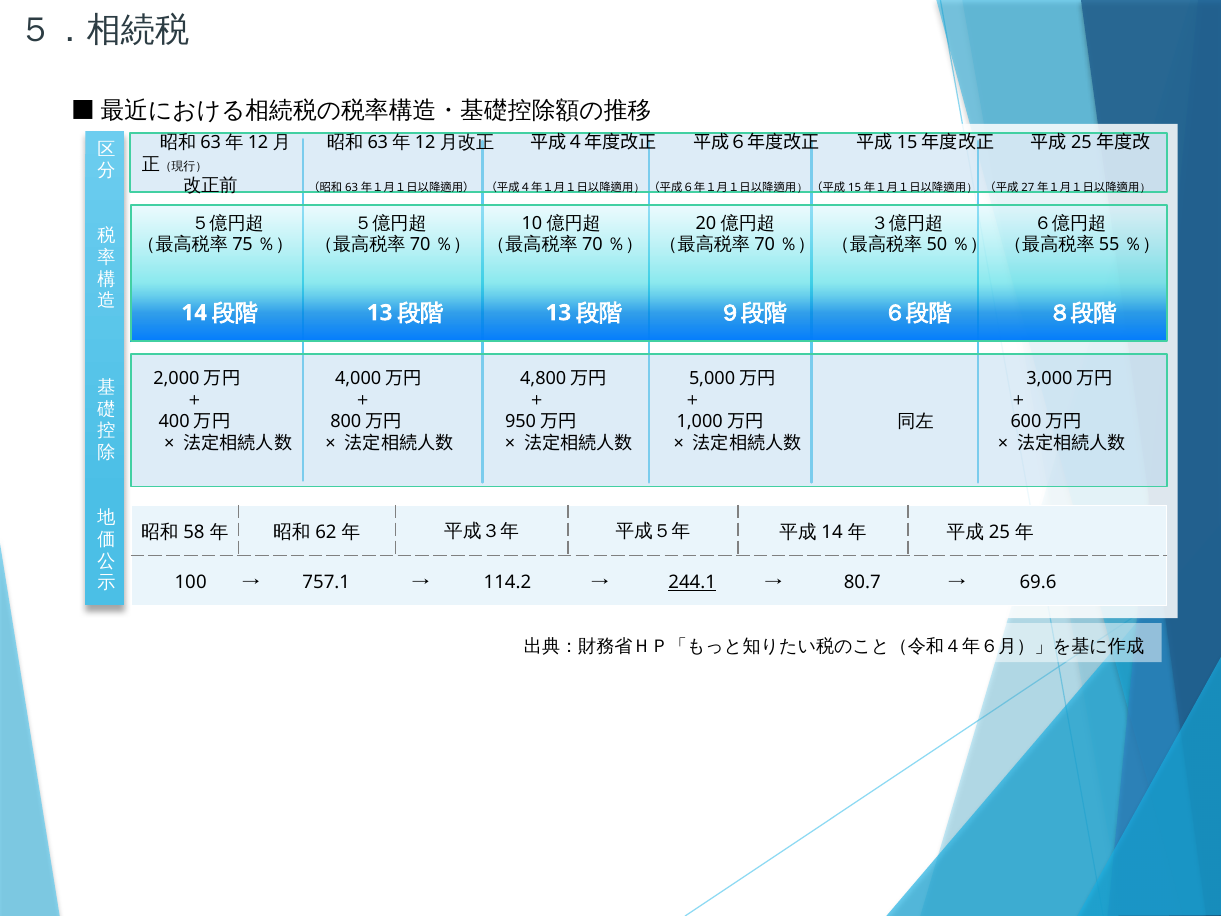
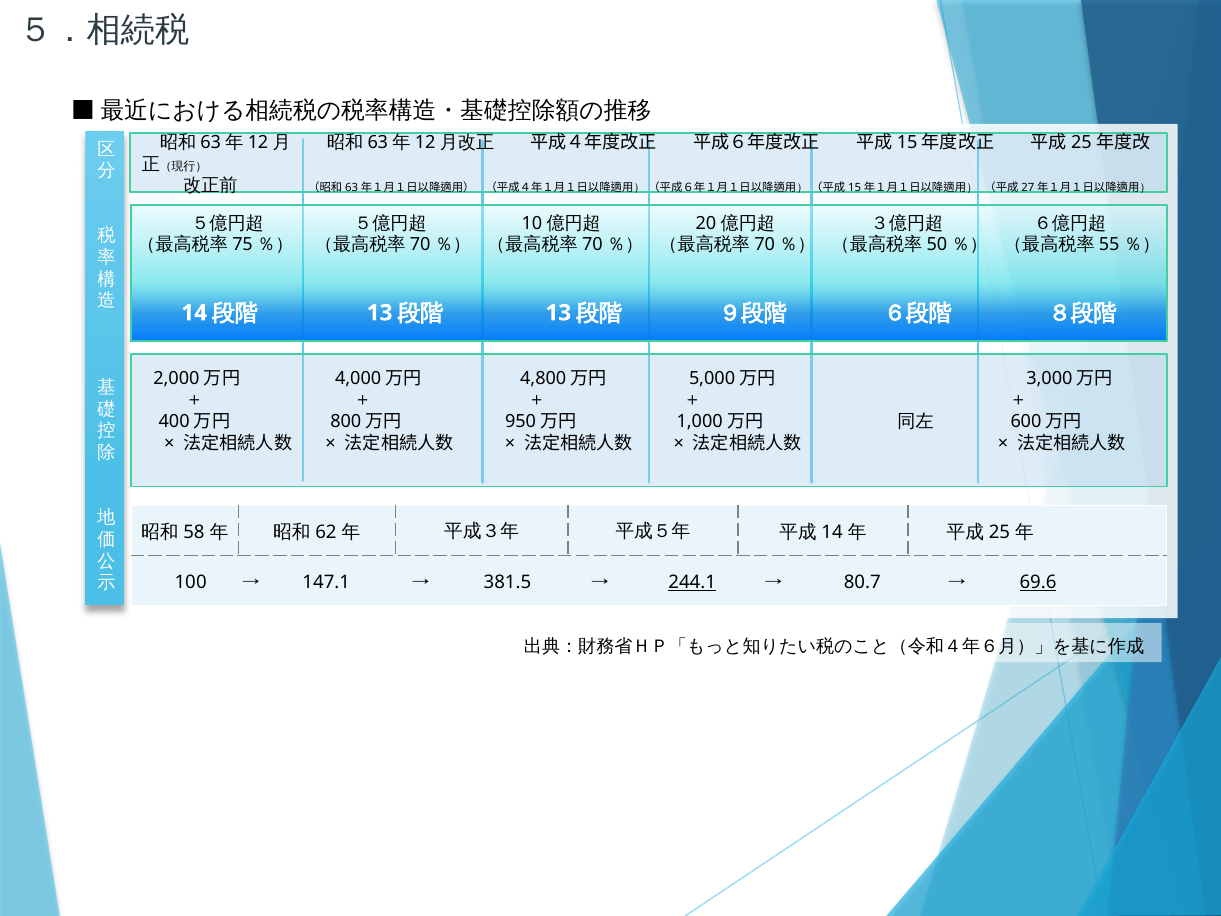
757.1: 757.1 -> 147.1 (326, 582)
114.2: 114.2 -> 381.5 (507, 582)
69.6 underline: none -> present (1038, 582)
